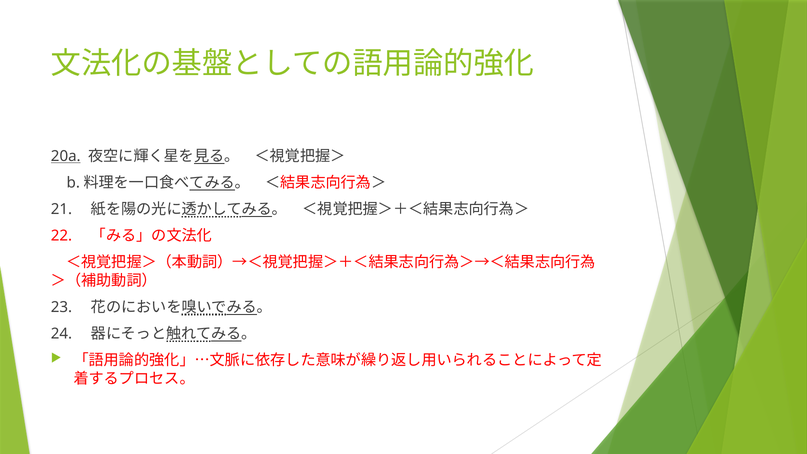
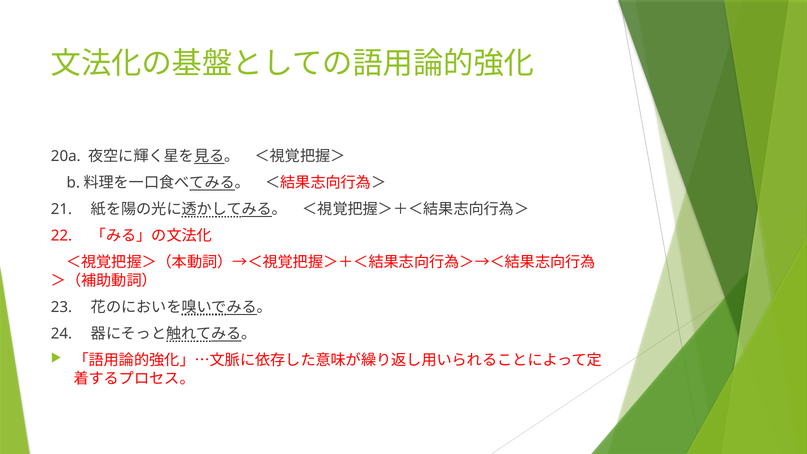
20a underline: present -> none (66, 156)
